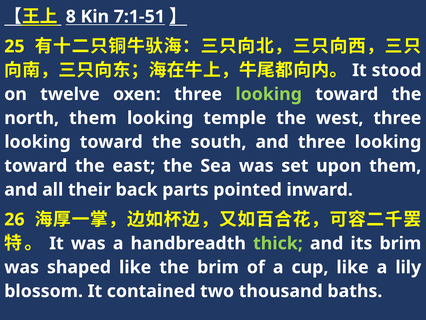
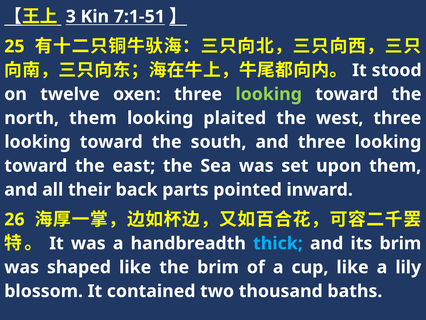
8: 8 -> 3 (71, 17)
temple: temple -> plaited (235, 118)
thick colour: light green -> light blue (278, 243)
